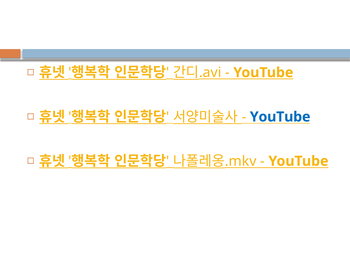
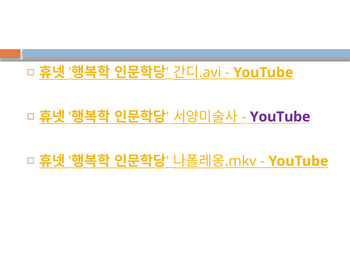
YouTube colour: blue -> purple (280, 117)
